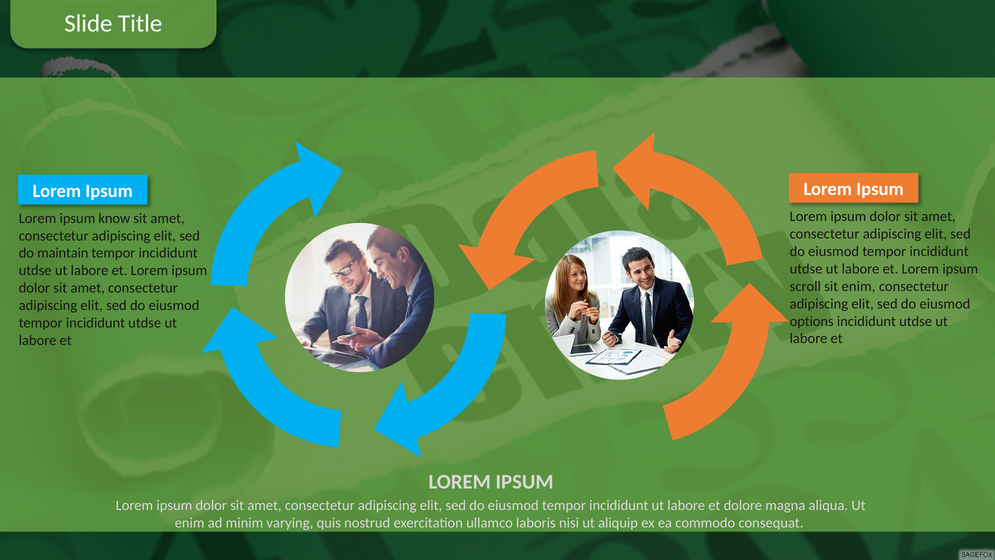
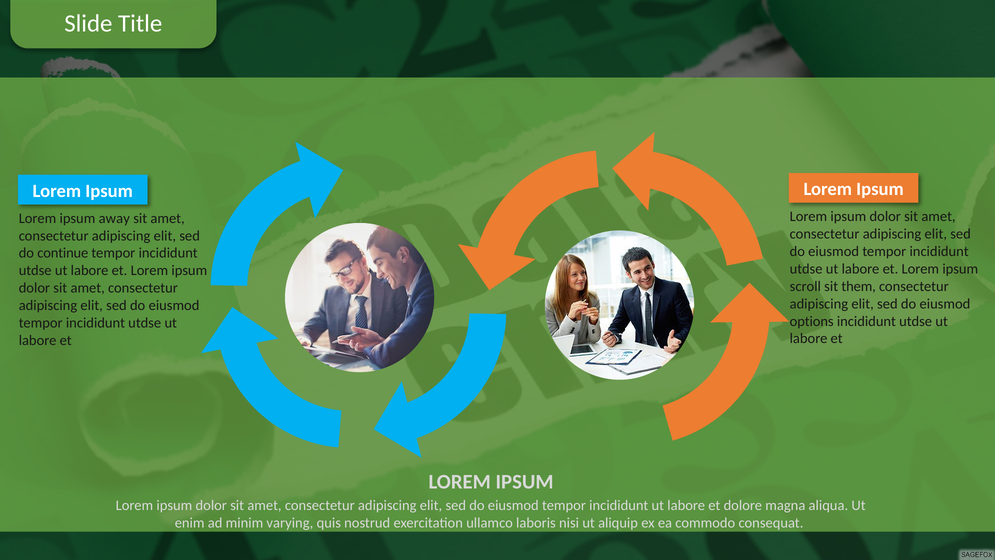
know: know -> away (114, 218)
maintain: maintain -> continue (63, 253)
sit enim: enim -> them (859, 286)
